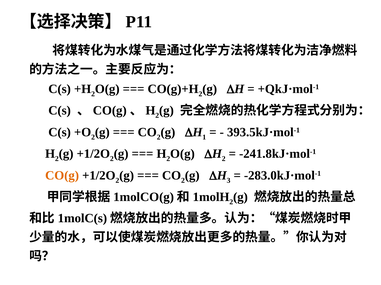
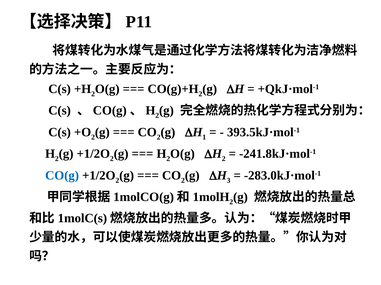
CO(g colour: orange -> blue (62, 176)
